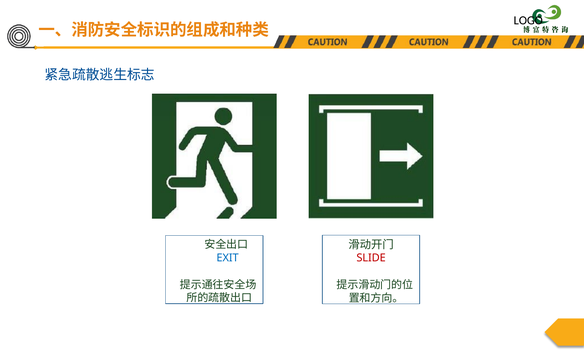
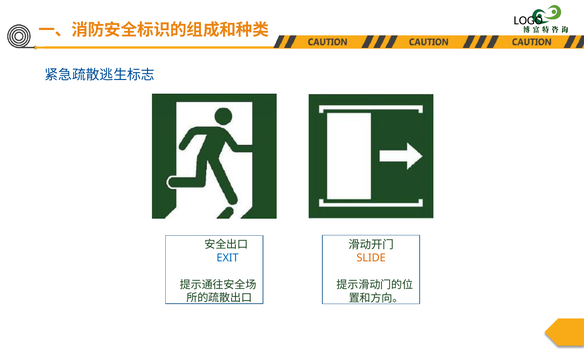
SLIDE colour: red -> orange (371, 258)
